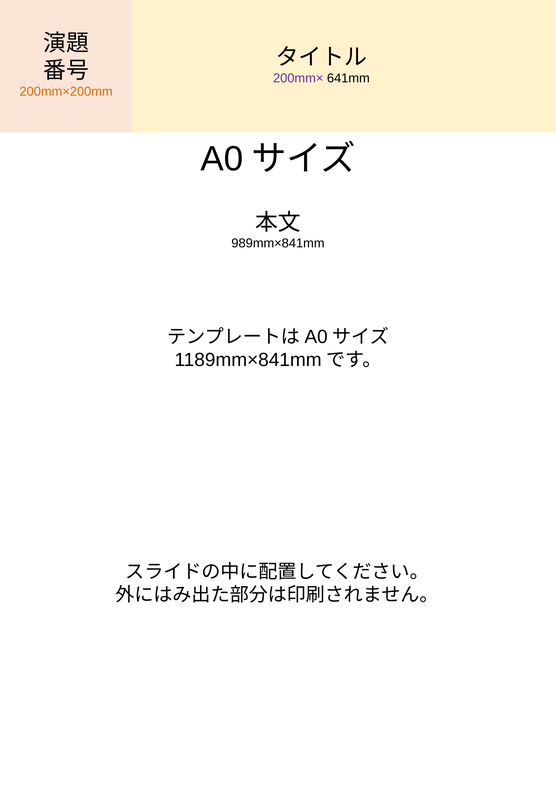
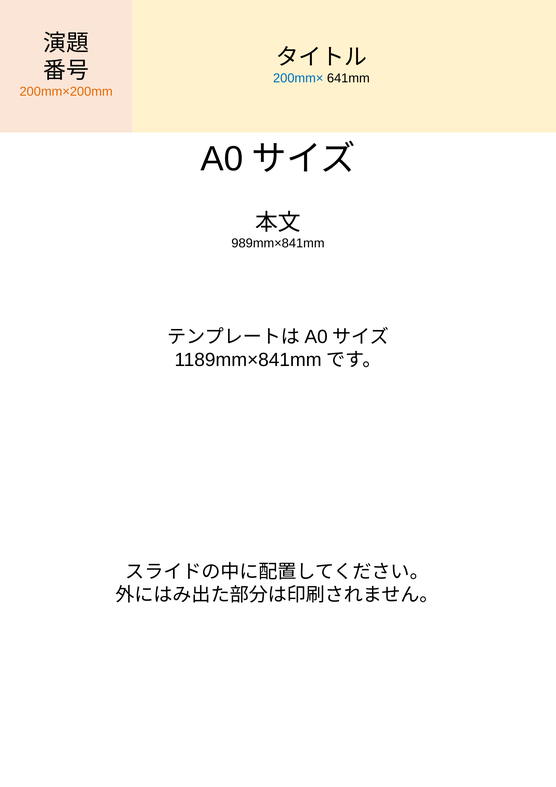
200mm× colour: purple -> blue (298, 78)
